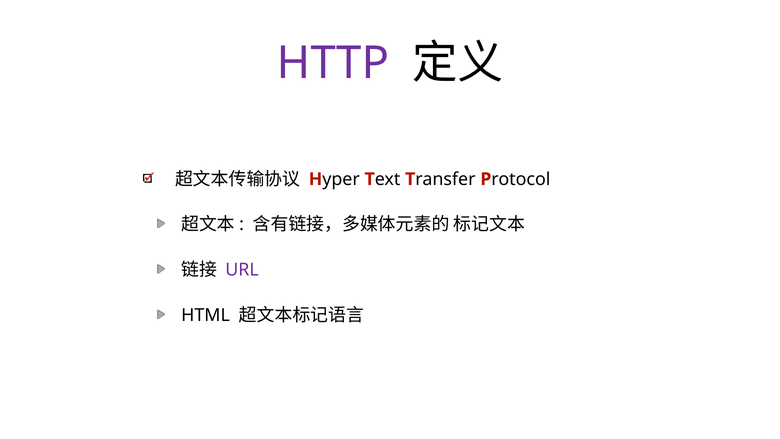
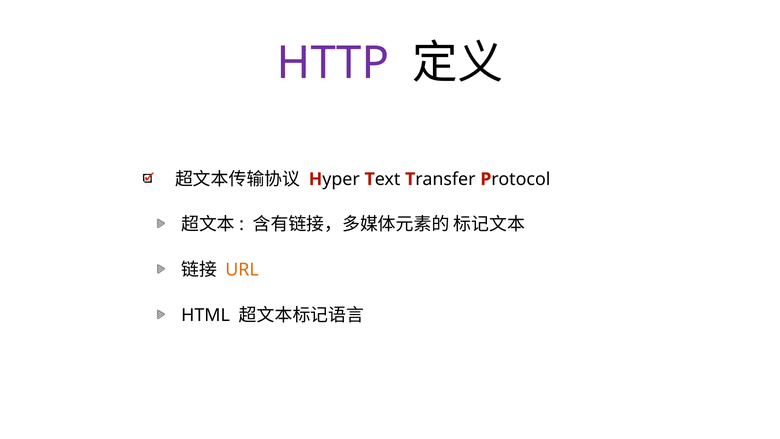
URL colour: purple -> orange (242, 270)
